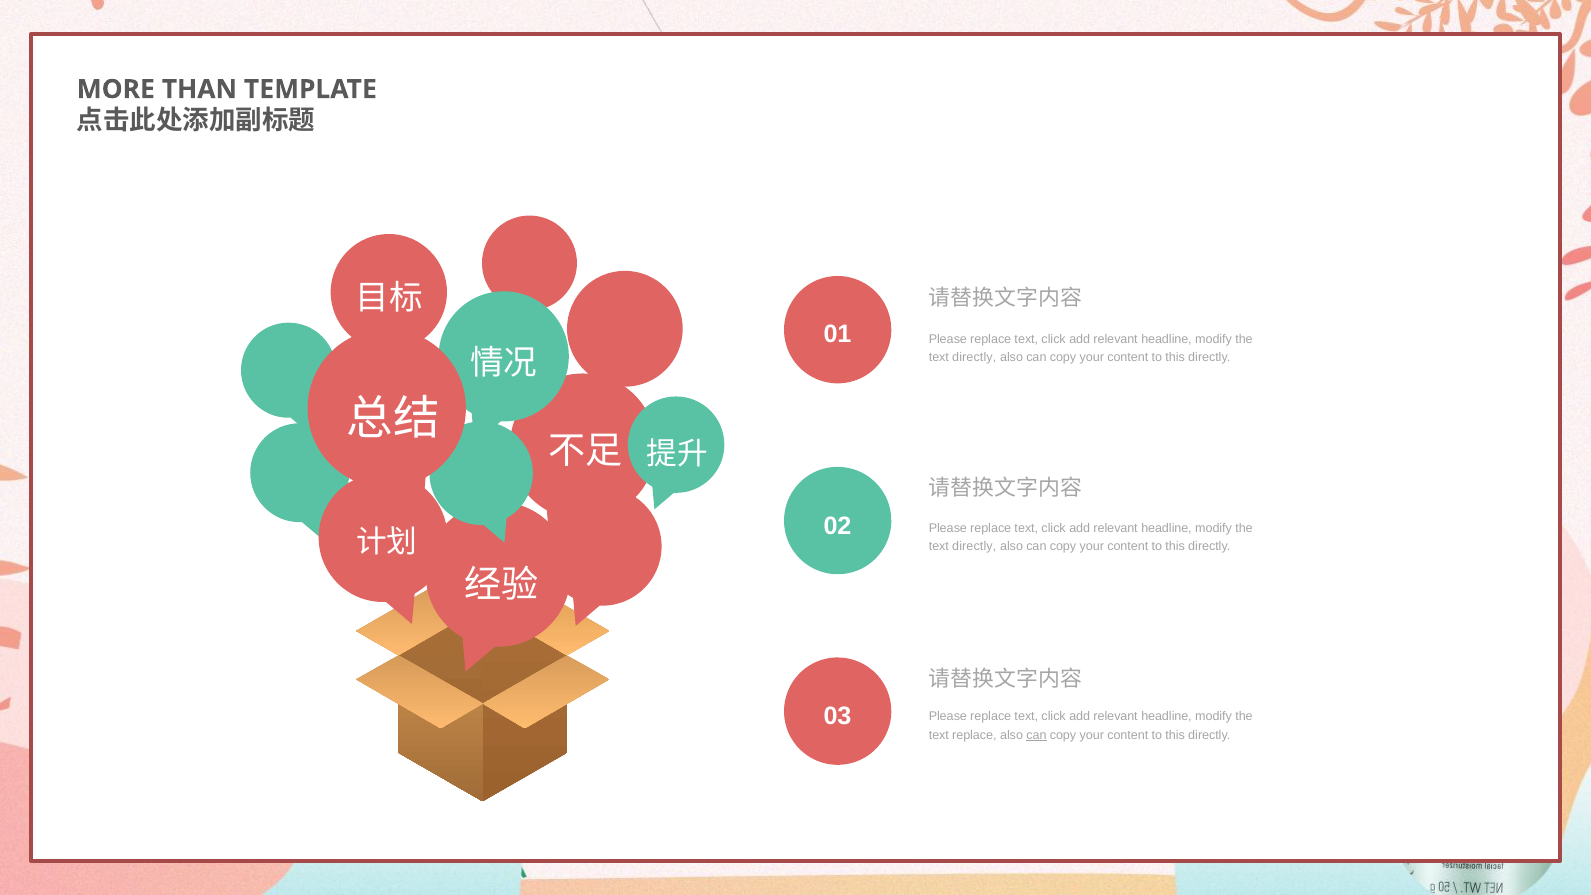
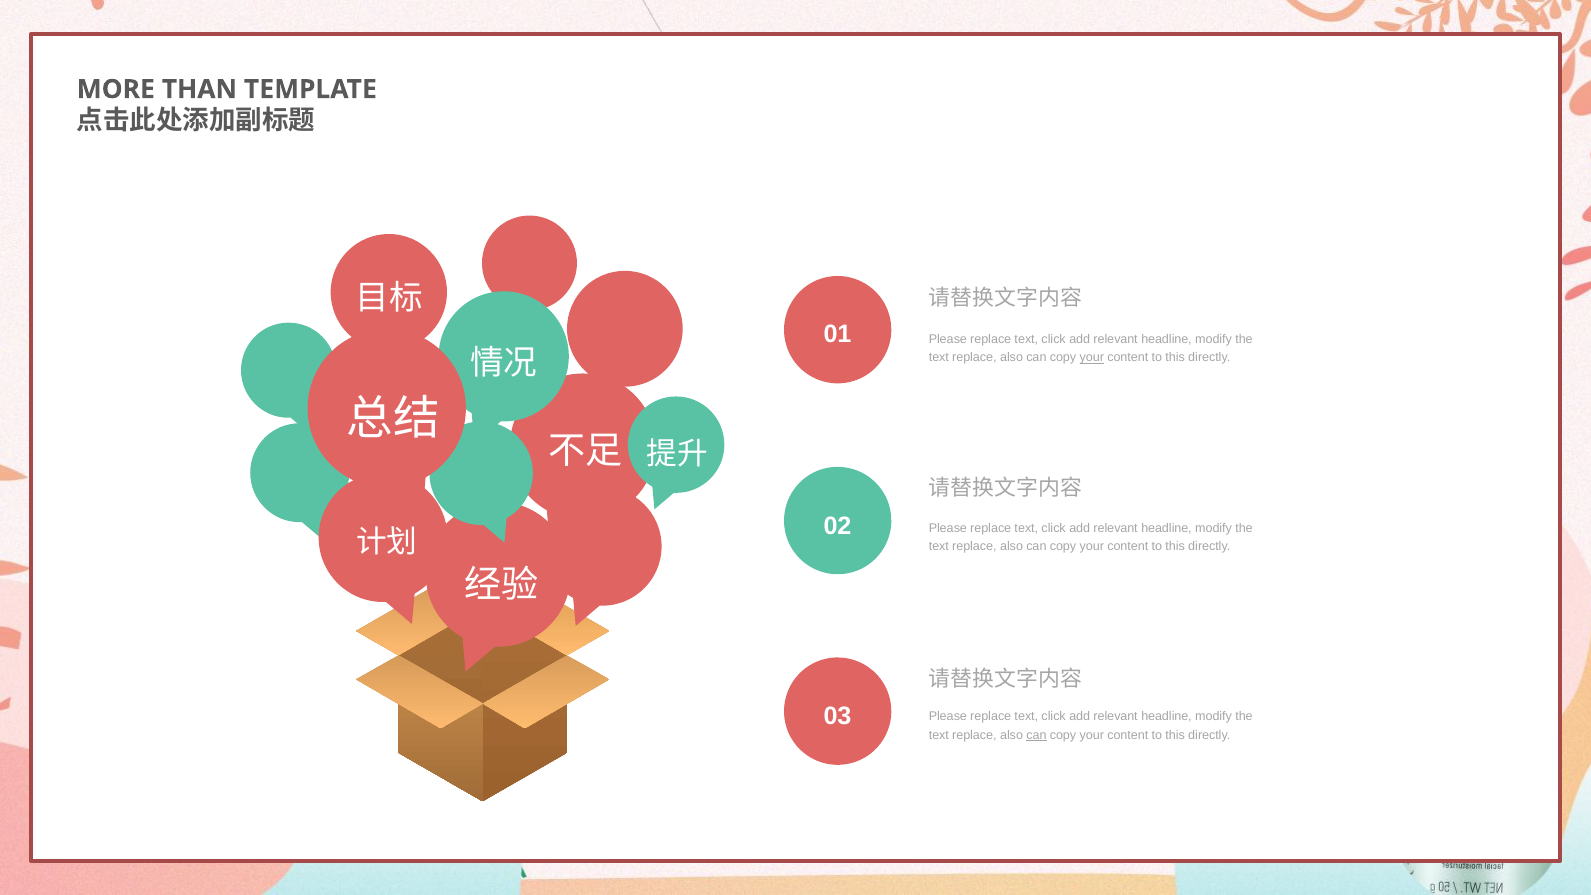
directly: directly -> replace (974, 358)
your underline: none -> present (1092, 358)
directly: directly -> replace (974, 546)
